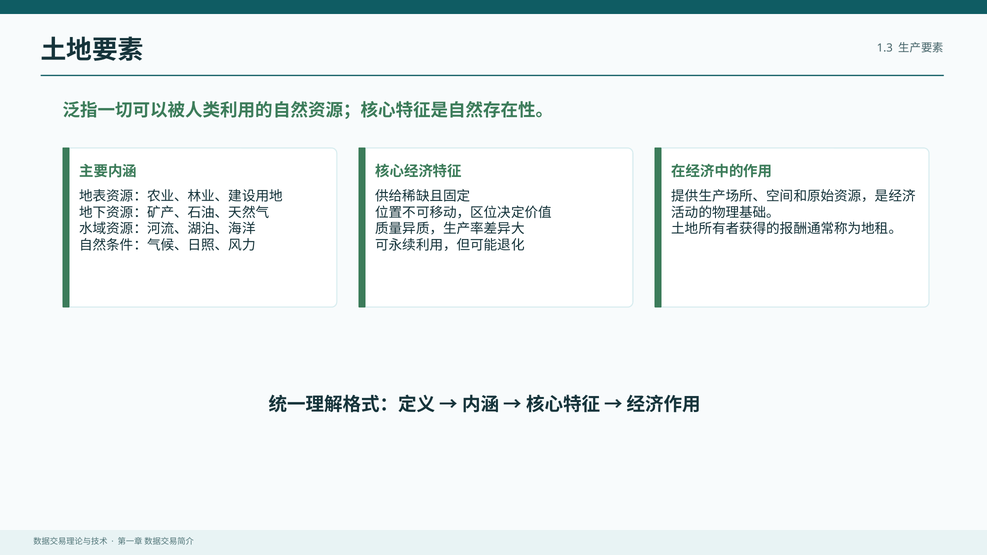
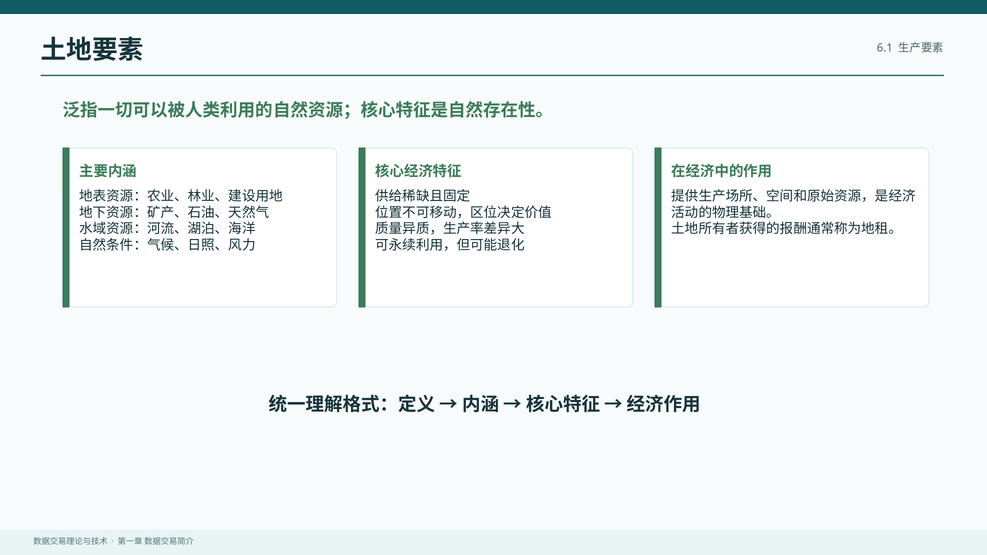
1.3: 1.3 -> 6.1 (885, 48)
